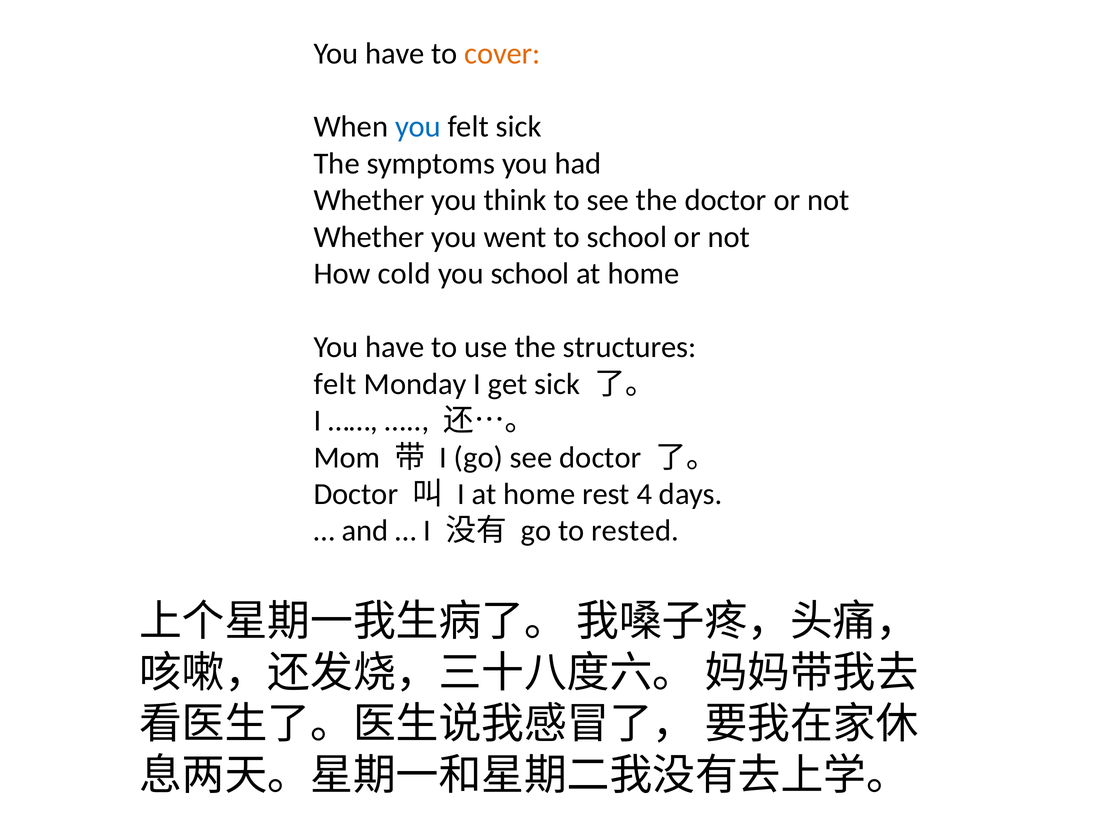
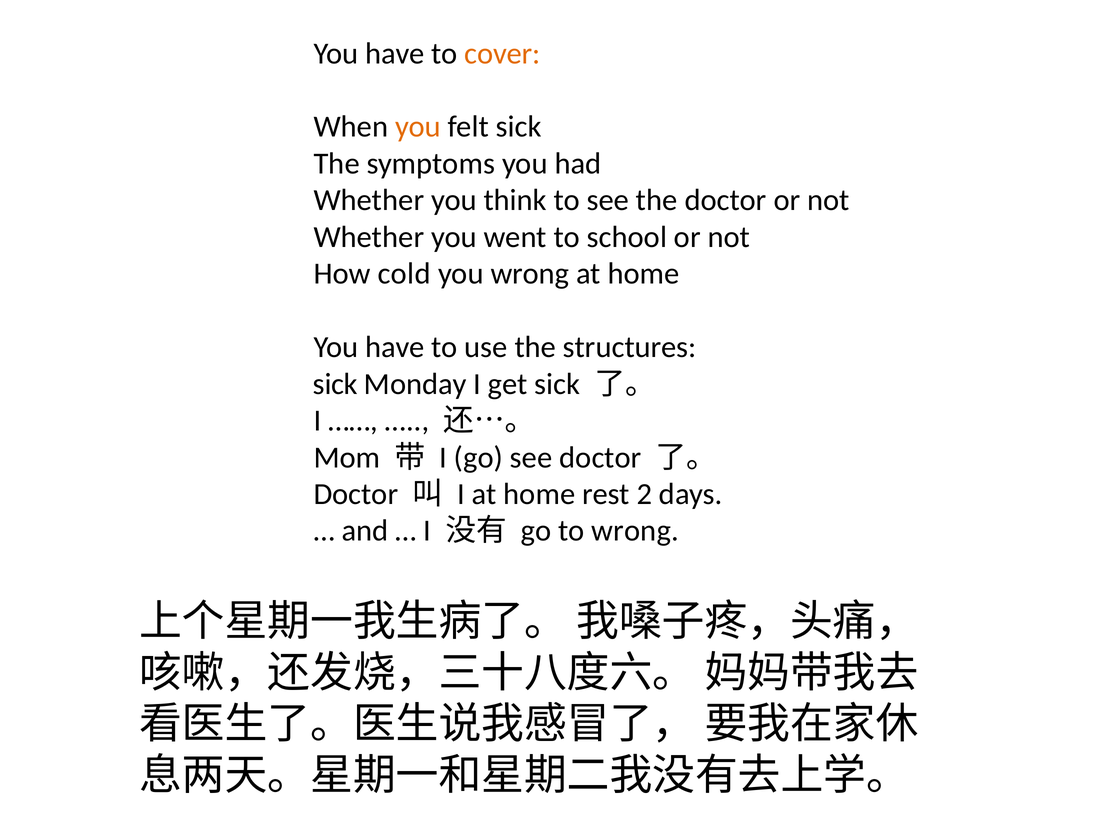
you colour: blue -> orange (418, 127)
you school: school -> wrong (530, 274)
felt: felt -> sick (335, 384)
4: 4 -> 2 (644, 494)
to rested: rested -> wrong (635, 531)
